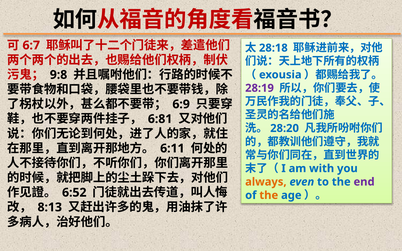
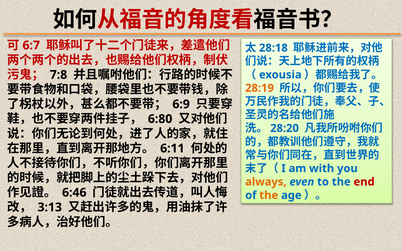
9:8: 9:8 -> 7:8 (59, 75)
28:19 colour: purple -> orange (260, 88)
6:81: 6:81 -> 6:80 (160, 119)
end colour: purple -> red (364, 182)
6:52: 6:52 -> 6:46 (74, 193)
8:13: 8:13 -> 3:13 (50, 207)
